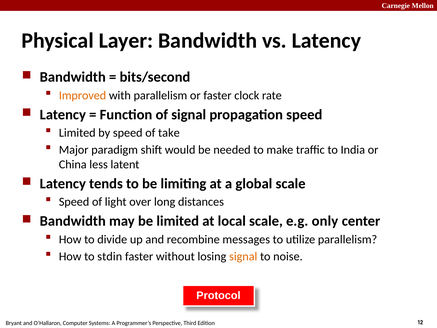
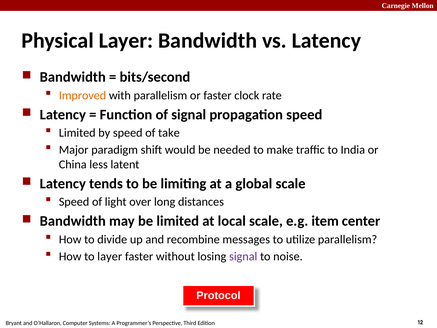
only: only -> item (325, 221)
to stdin: stdin -> layer (110, 256)
signal colour: orange -> purple (243, 256)
